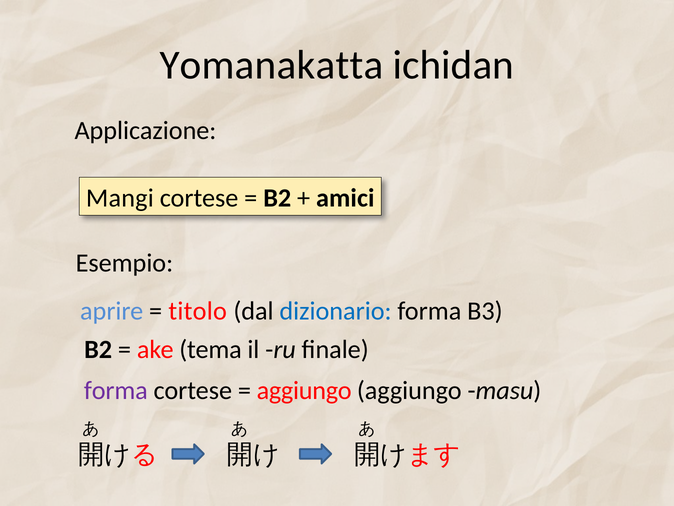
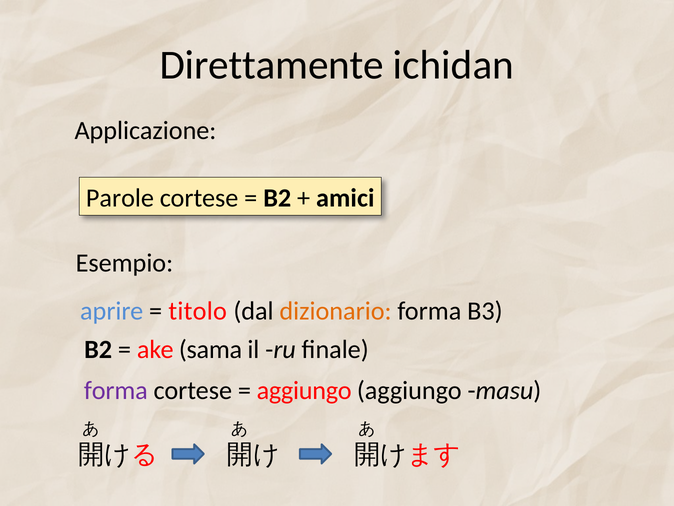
Yomanakatta: Yomanakatta -> Direttamente (272, 65)
Mangi: Mangi -> Parole (120, 198)
dizionario colour: blue -> orange (336, 311)
tema: tema -> sama (211, 349)
